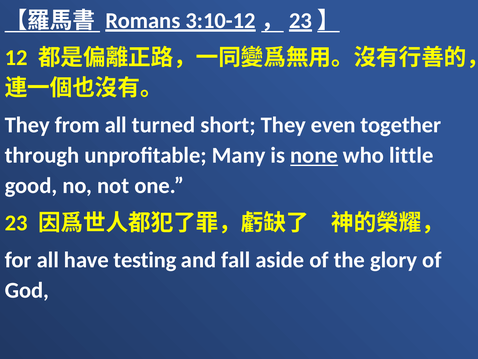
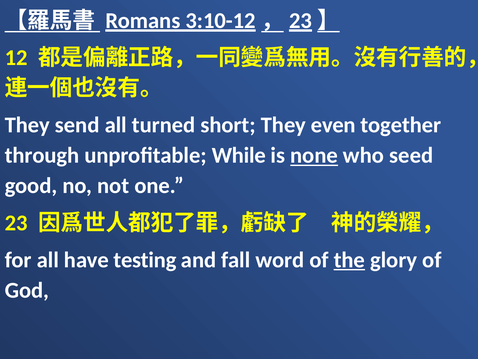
from: from -> send (77, 125)
Many: Many -> While (239, 155)
little: little -> seed (411, 155)
aside: aside -> word (280, 260)
the underline: none -> present (349, 260)
